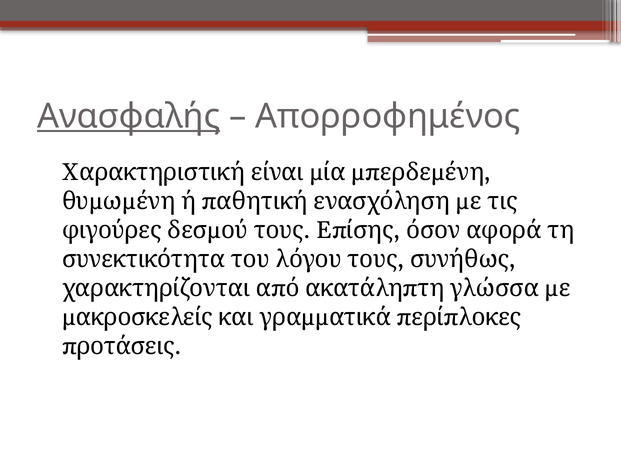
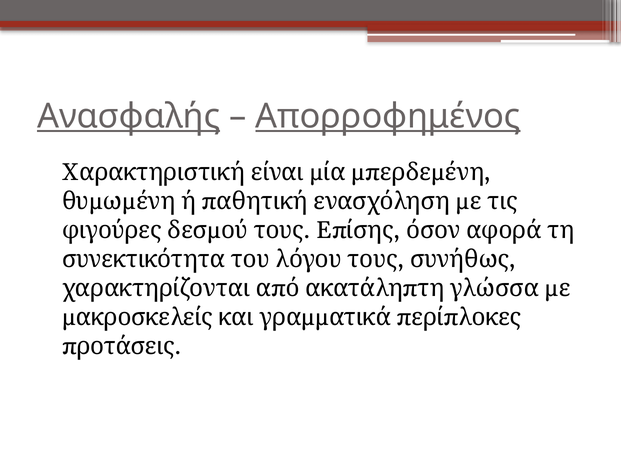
Απορροφημένος underline: none -> present (388, 116)
